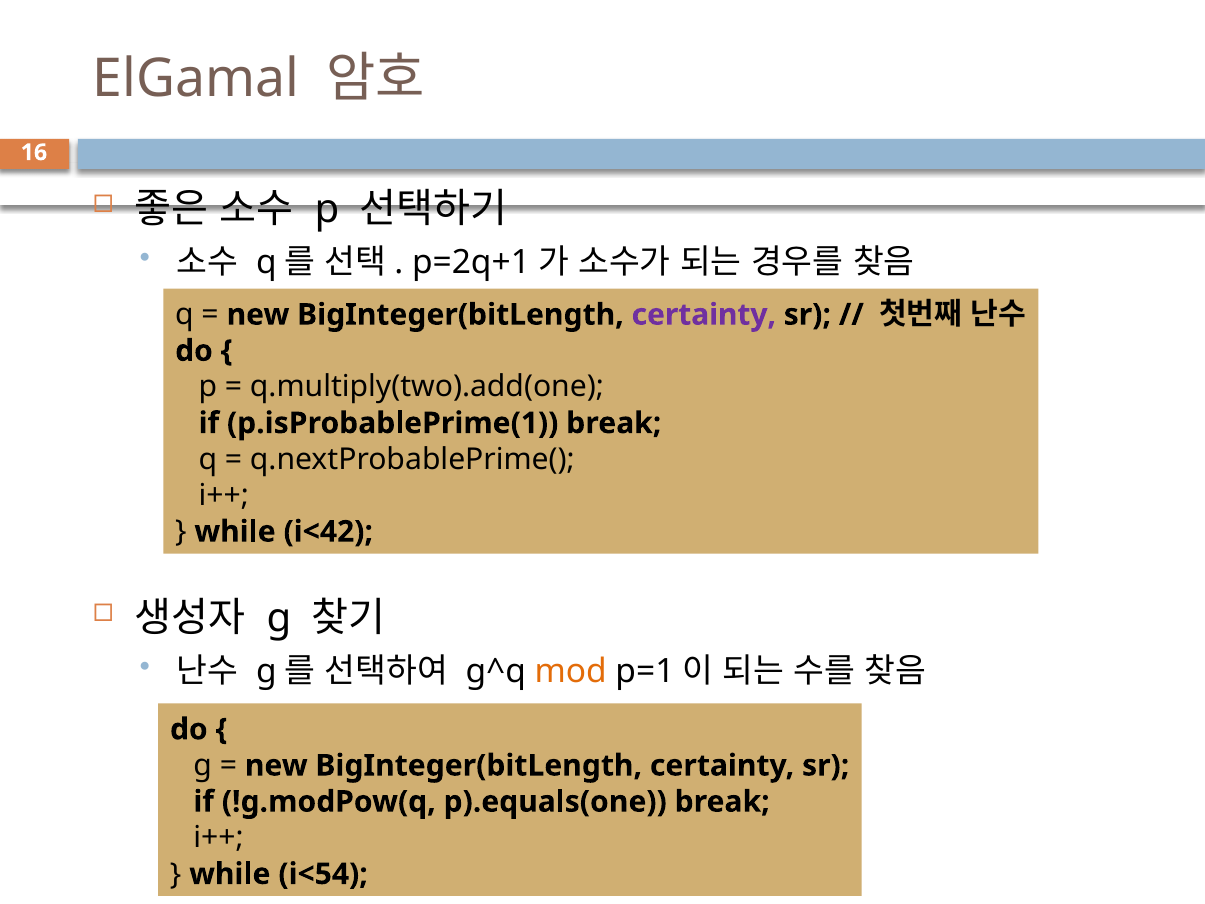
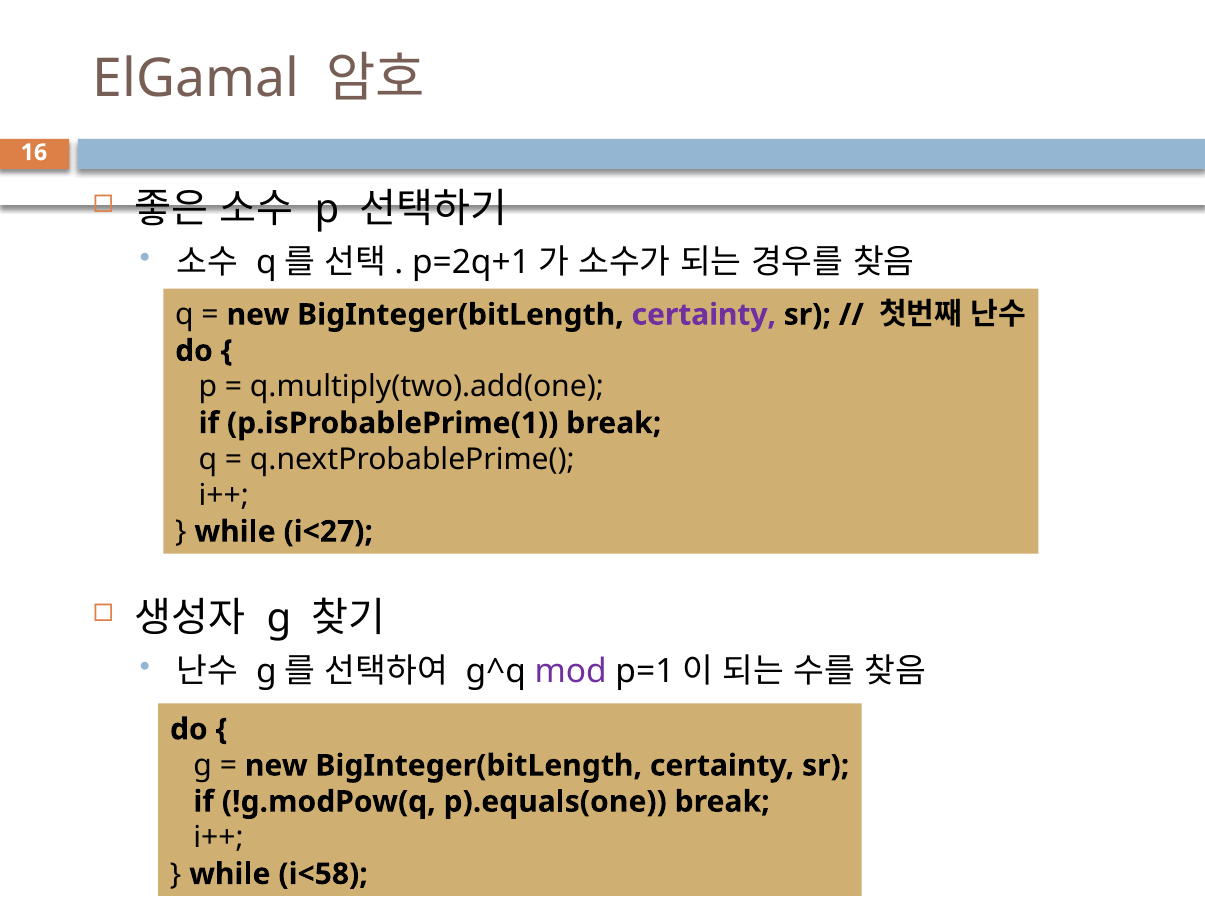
i<42: i<42 -> i<27 (328, 532)
mod colour: orange -> purple (571, 671)
i<54: i<54 -> i<58 (323, 874)
